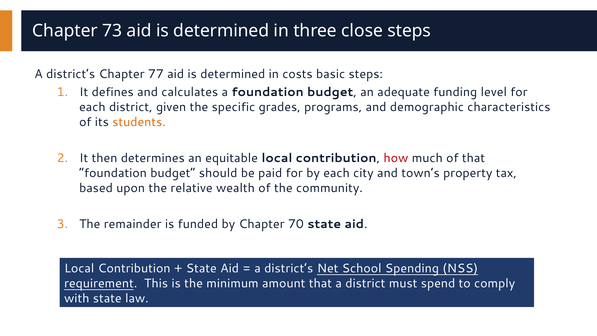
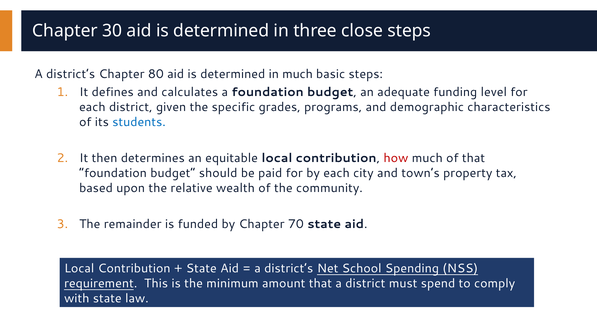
73: 73 -> 30 (112, 31)
77: 77 -> 80 (156, 74)
in costs: costs -> much (298, 74)
students colour: orange -> blue (139, 122)
